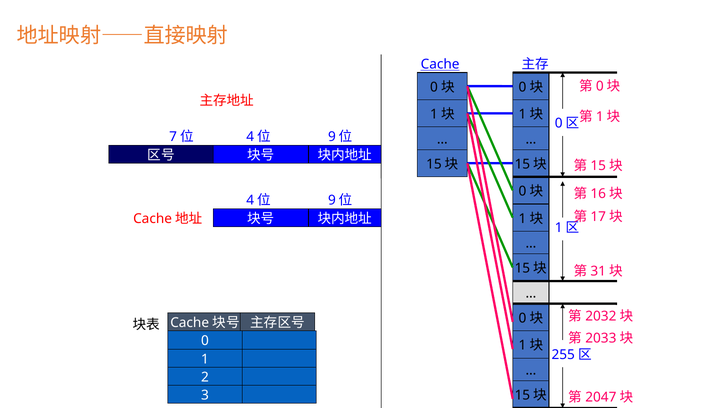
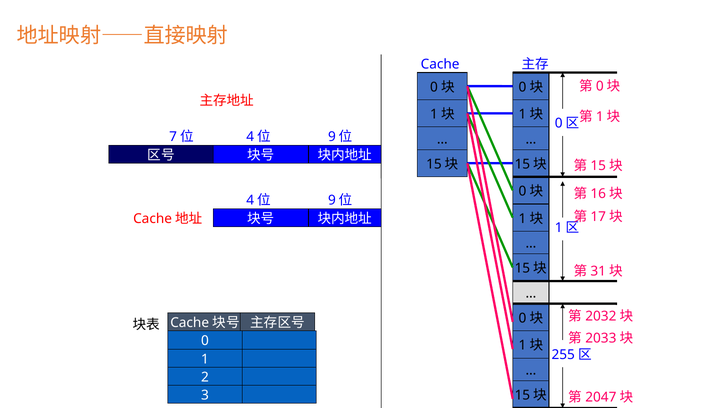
Cache underline: present -> none (440, 64)
